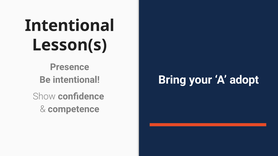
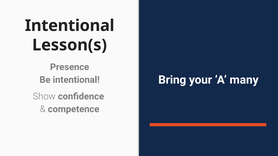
adopt: adopt -> many (244, 80)
